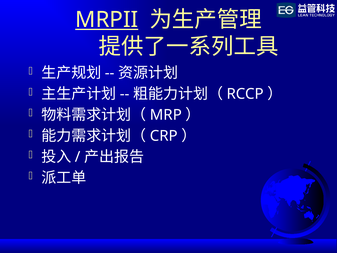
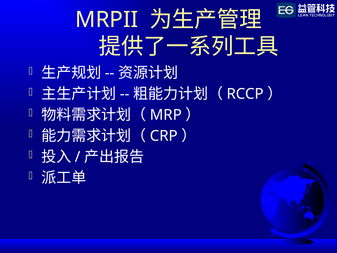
MRPII underline: present -> none (107, 20)
